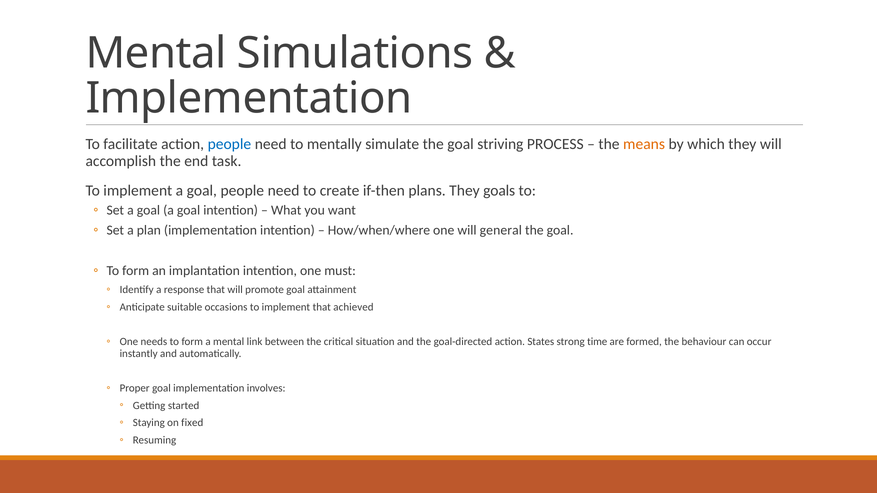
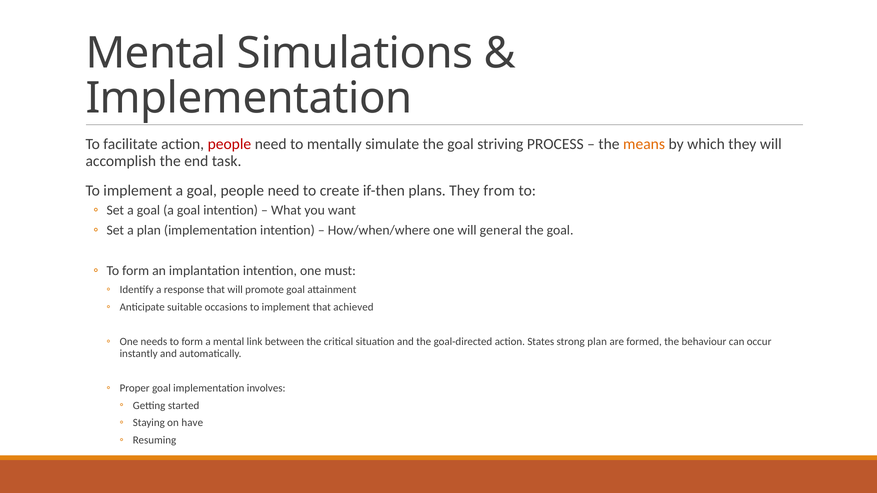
people colour: blue -> red (229, 144)
goals: goals -> from (499, 191)
strong time: time -> plan (597, 342)
fixed: fixed -> have (192, 423)
